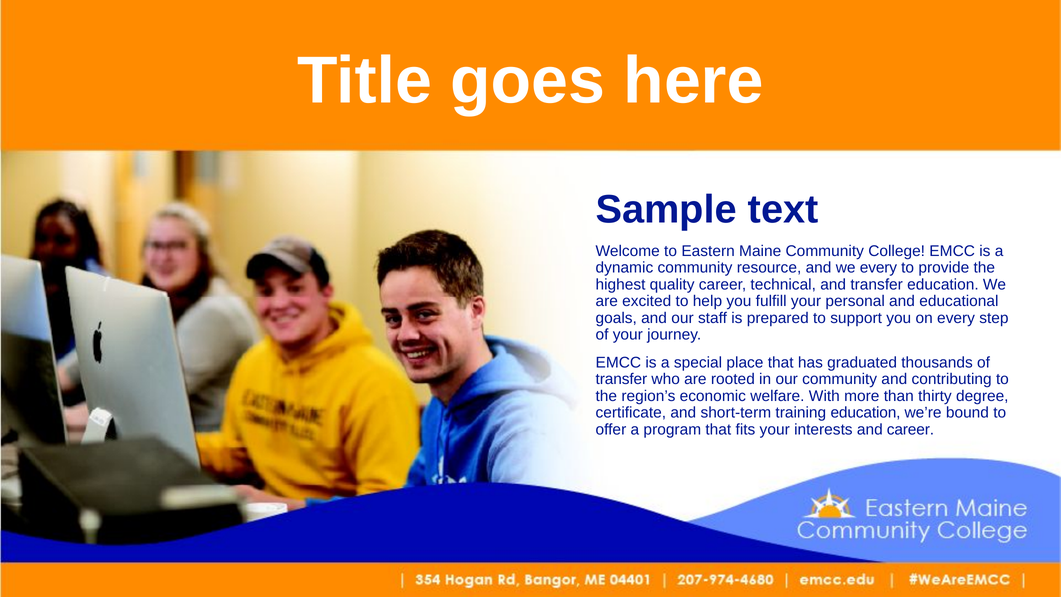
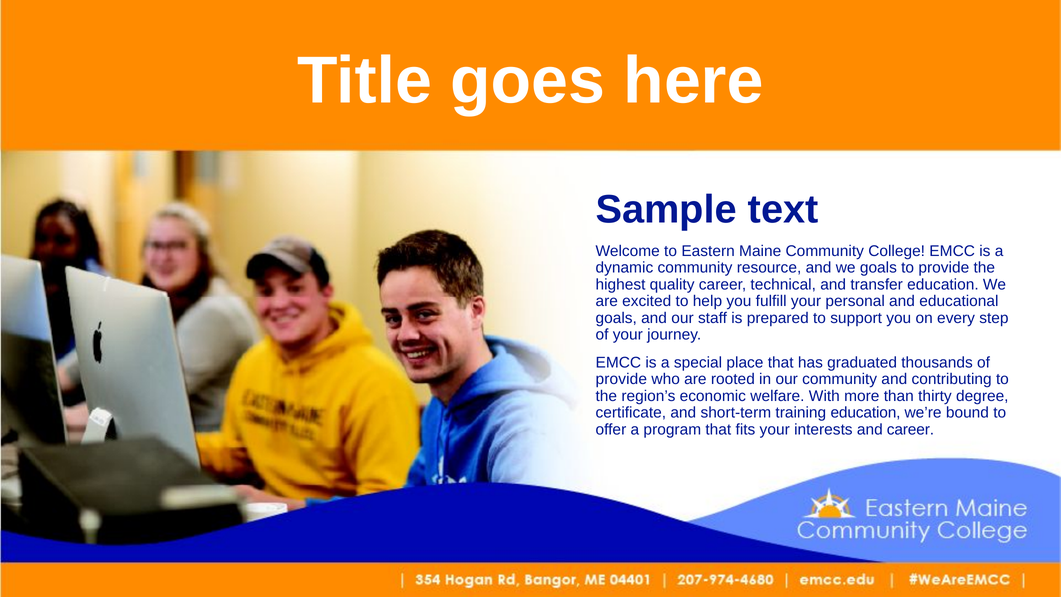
we every: every -> goals (878, 268)
transfer: transfer -> provide (621, 379)
